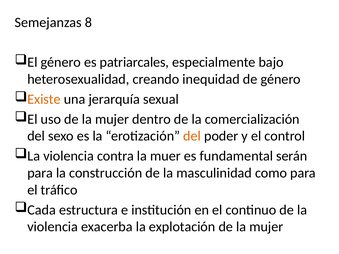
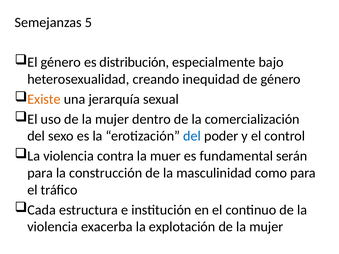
8: 8 -> 5 (88, 22)
patriarcales: patriarcales -> distribución (134, 62)
del colour: orange -> blue (192, 136)
